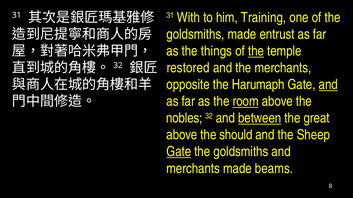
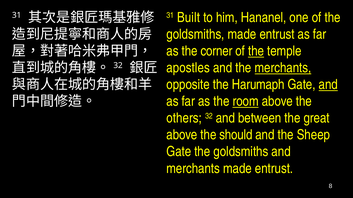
With: With -> Built (189, 18)
Training: Training -> Hananel (264, 18)
things: things -> corner (217, 51)
restored: restored -> apostles (188, 68)
merchants underline: none -> present (283, 68)
nobles: nobles -> others (184, 118)
between underline: present -> none (260, 118)
Gate underline: present -> none (179, 152)
merchants made beams: beams -> entrust (274, 169)
